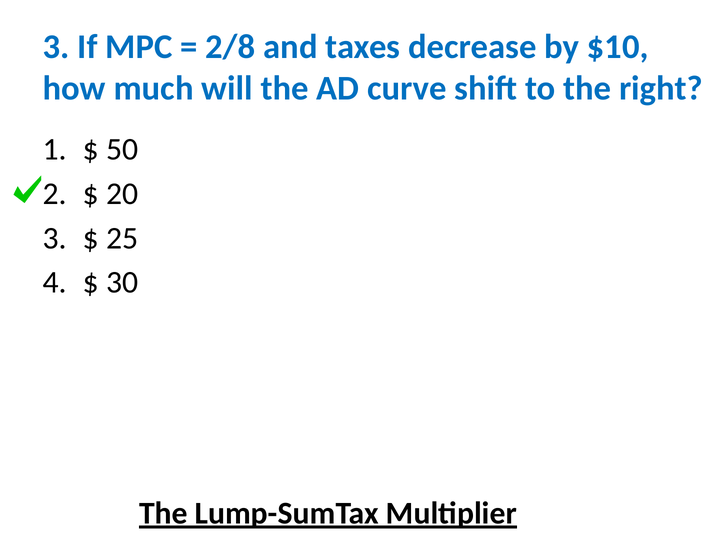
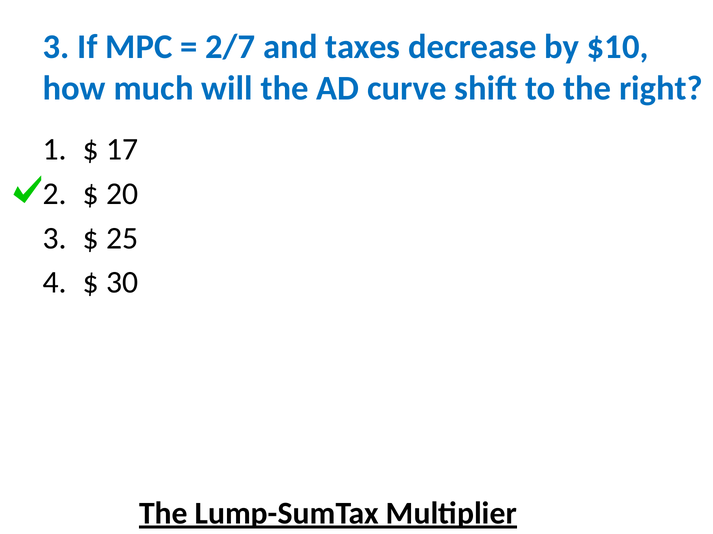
2/8: 2/8 -> 2/7 (230, 47)
50: 50 -> 17 (122, 150)
